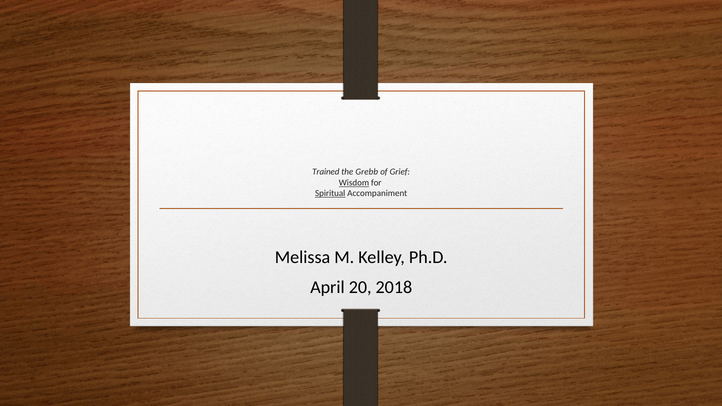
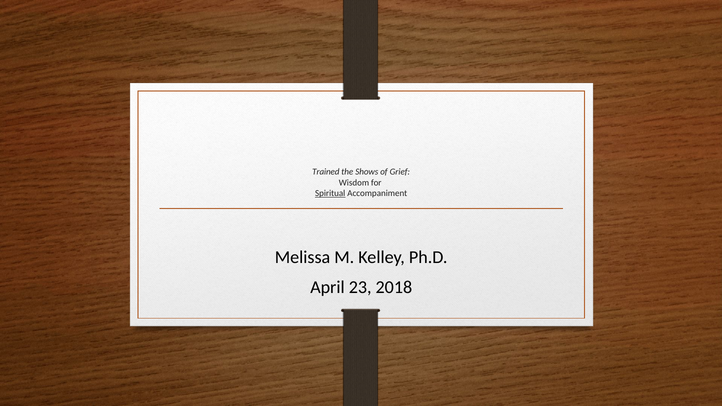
Grebb: Grebb -> Shows (367, 172)
Wisdom underline: present -> none (354, 183)
20: 20 -> 23 (360, 287)
